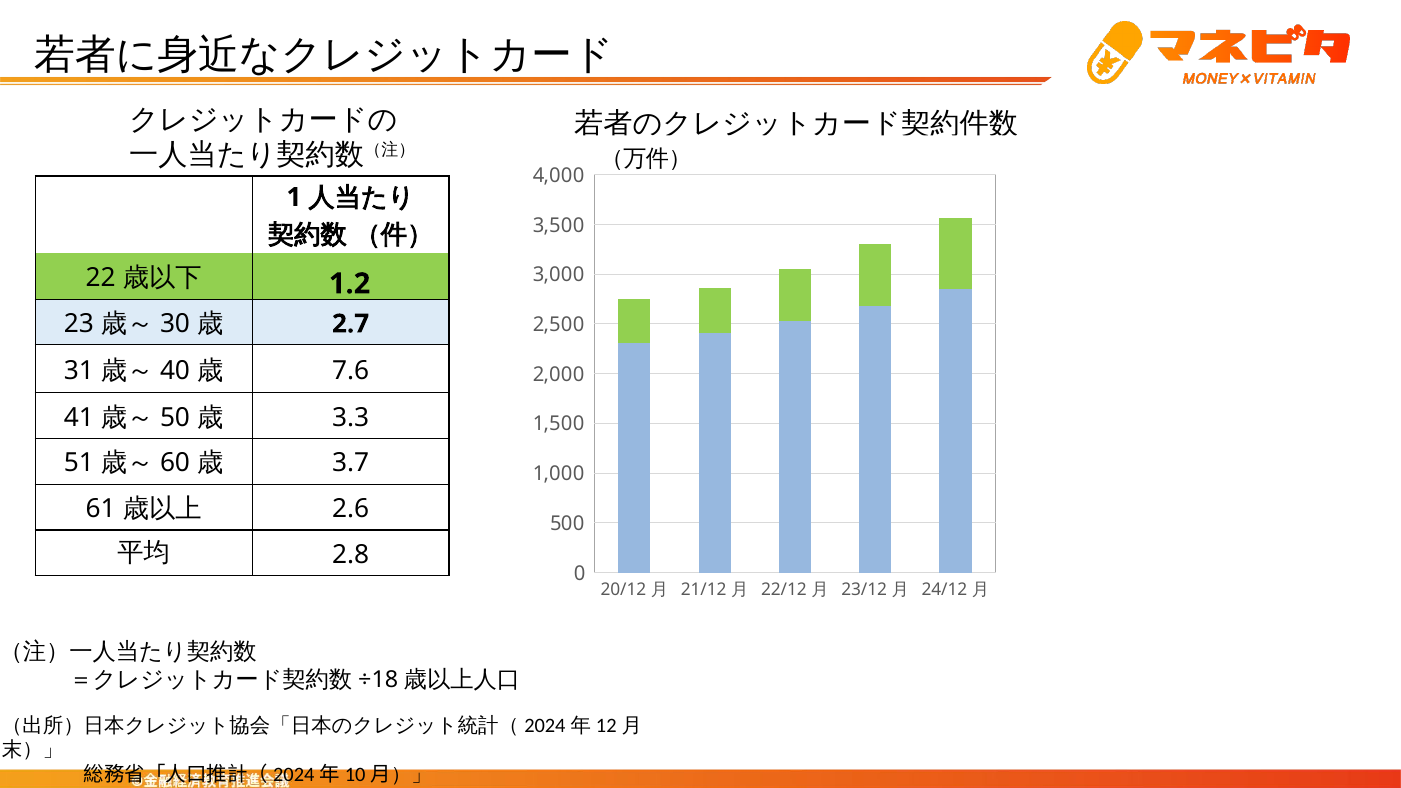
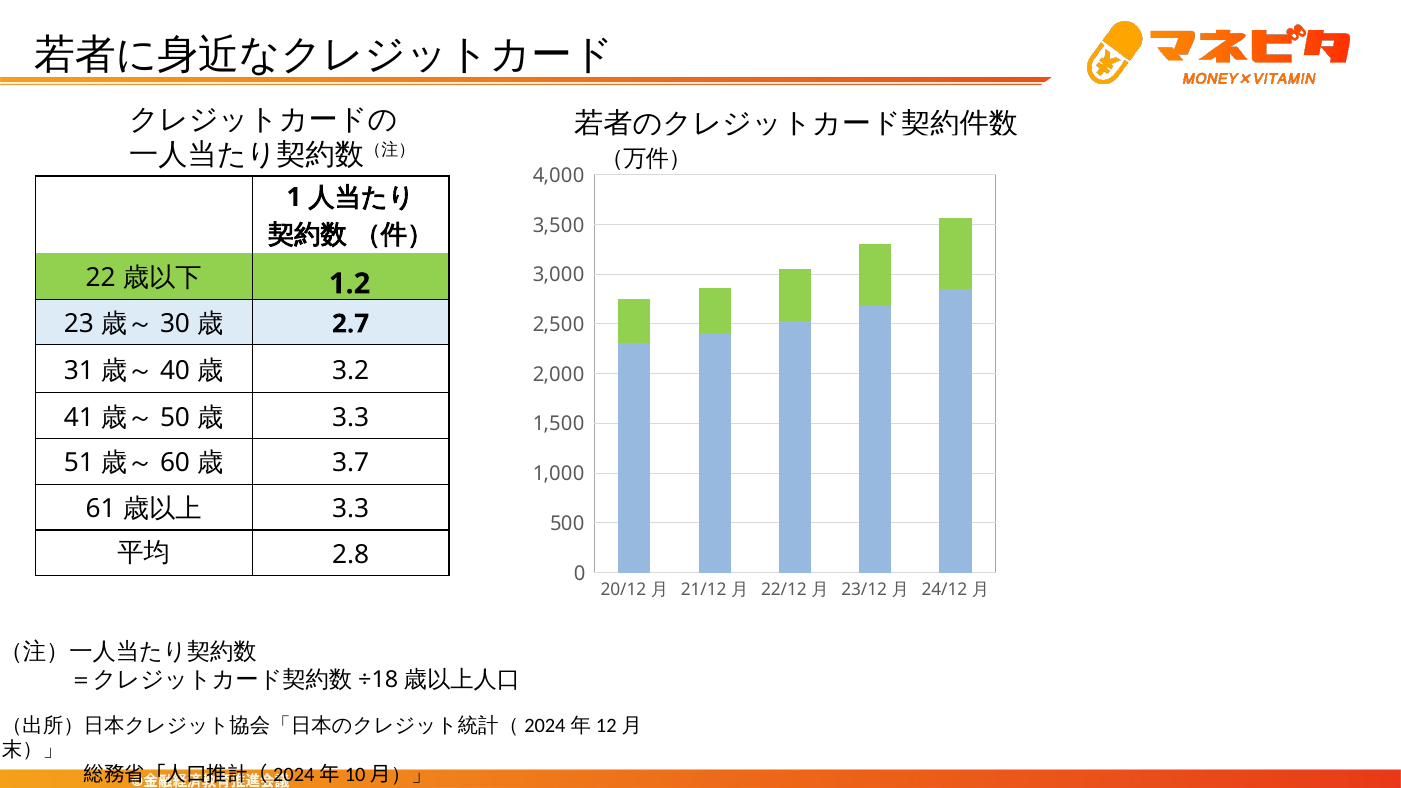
7.6: 7.6 -> 3.2 (351, 371)
2.6: 2.6 -> 3.3 (351, 509)
